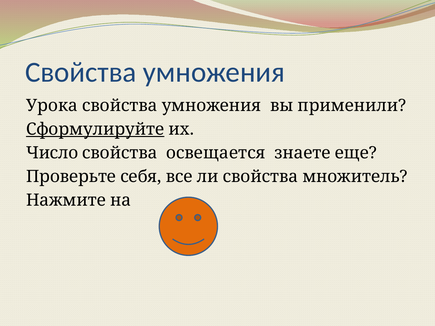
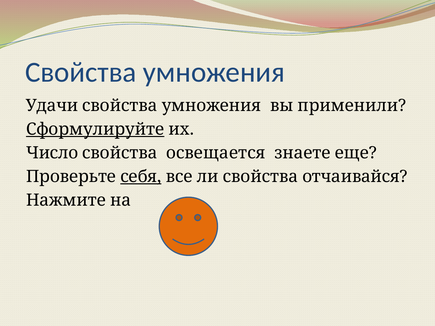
Урока: Урока -> Удачи (52, 106)
себя underline: none -> present (141, 177)
множитель: множитель -> отчаивайся (355, 177)
